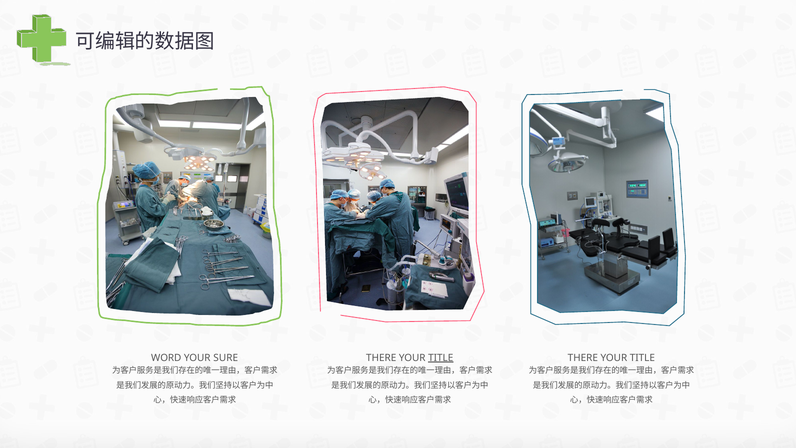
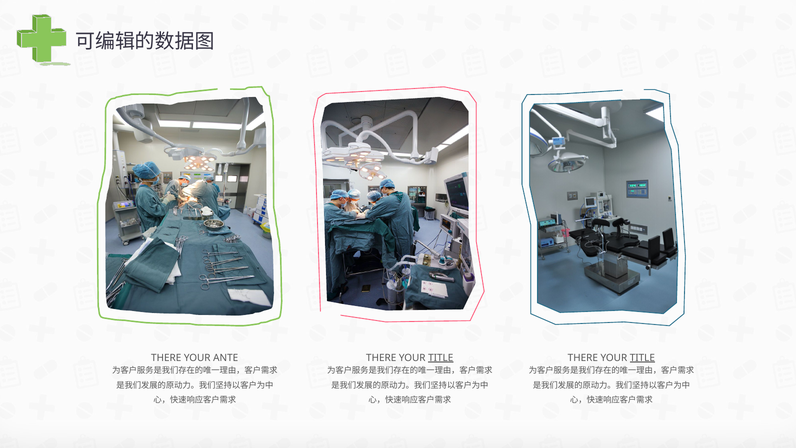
WORD: WORD -> THERE (166, 358)
SURE: SURE -> ANTE (226, 358)
TITLE underline: none -> present (642, 358)
